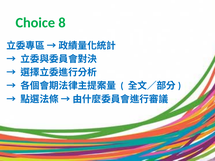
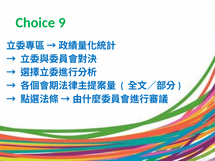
8: 8 -> 9 (62, 23)
